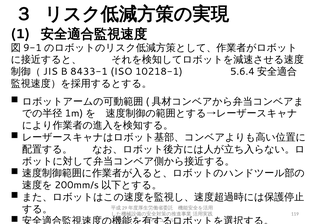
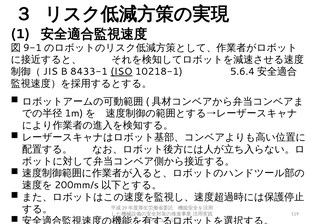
ISO underline: none -> present (121, 72)
